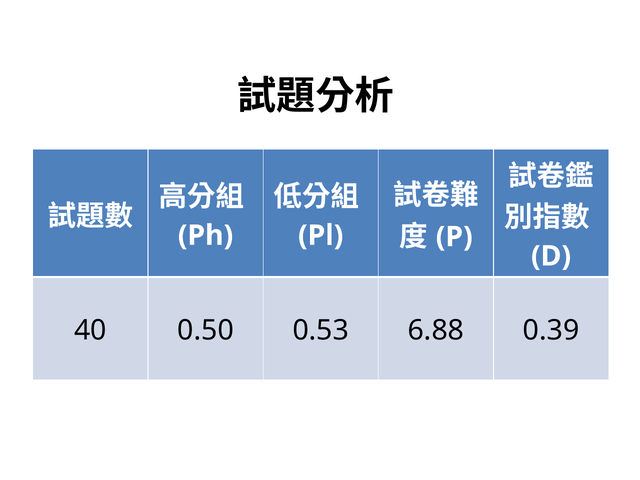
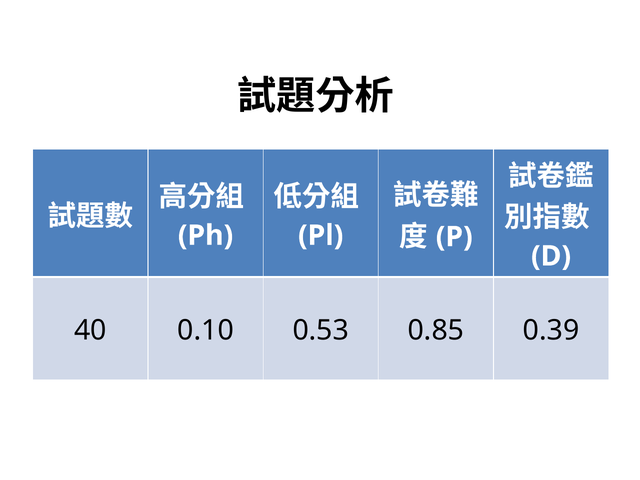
0.50: 0.50 -> 0.10 (206, 330)
6.88: 6.88 -> 0.85 (436, 330)
